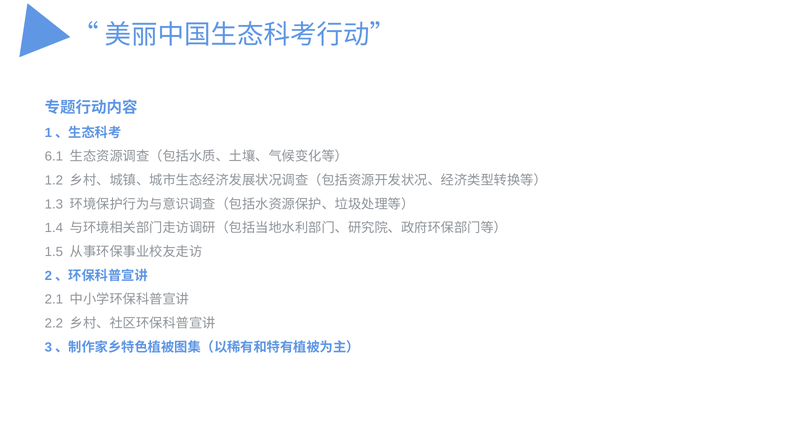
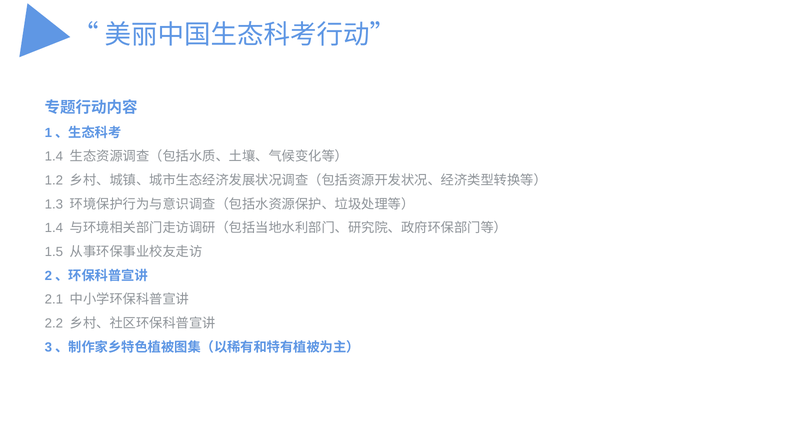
6.1: 6.1 -> 1.4 (54, 157)
